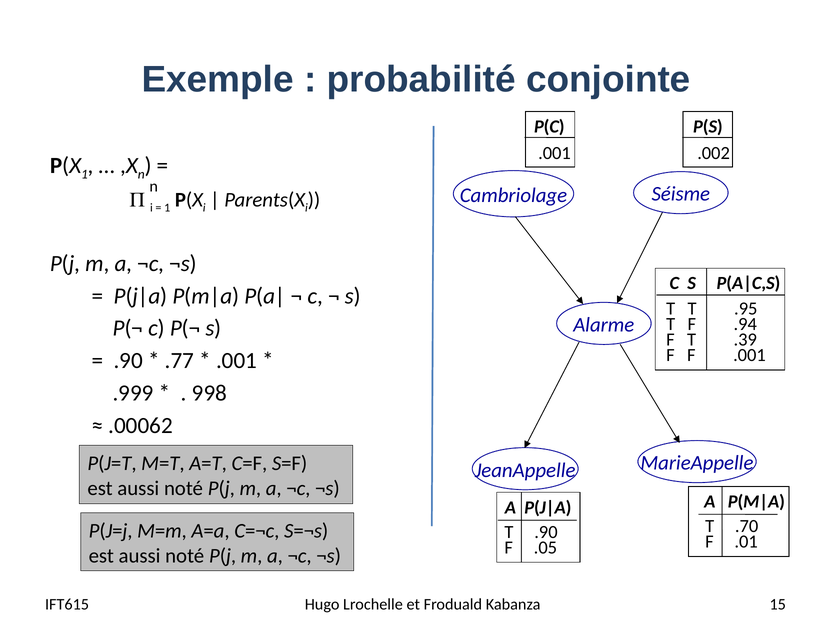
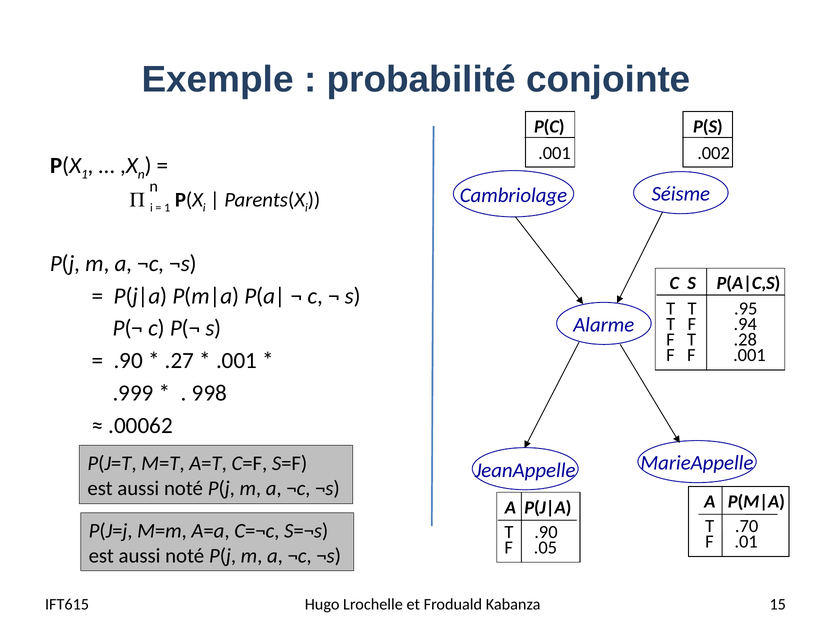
.39: .39 -> .28 (745, 340)
.77: .77 -> .27 (179, 361)
